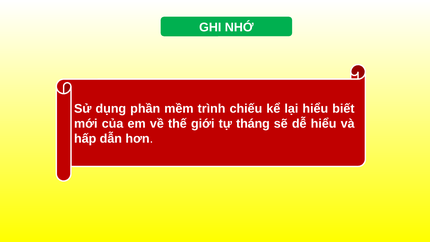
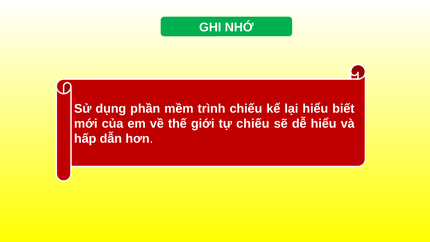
tự tháng: tháng -> chiếu (253, 124)
